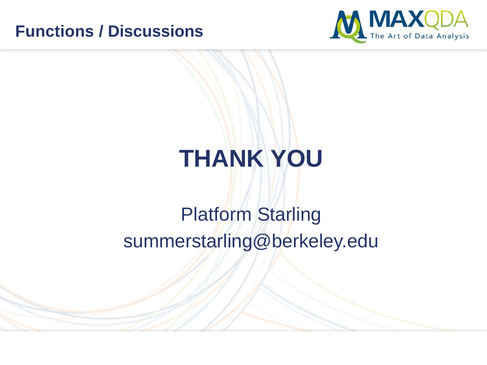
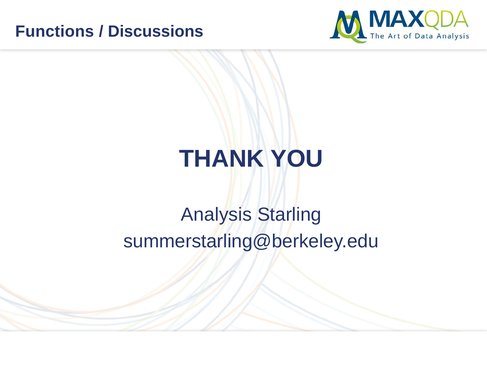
Platform: Platform -> Analysis (216, 215)
